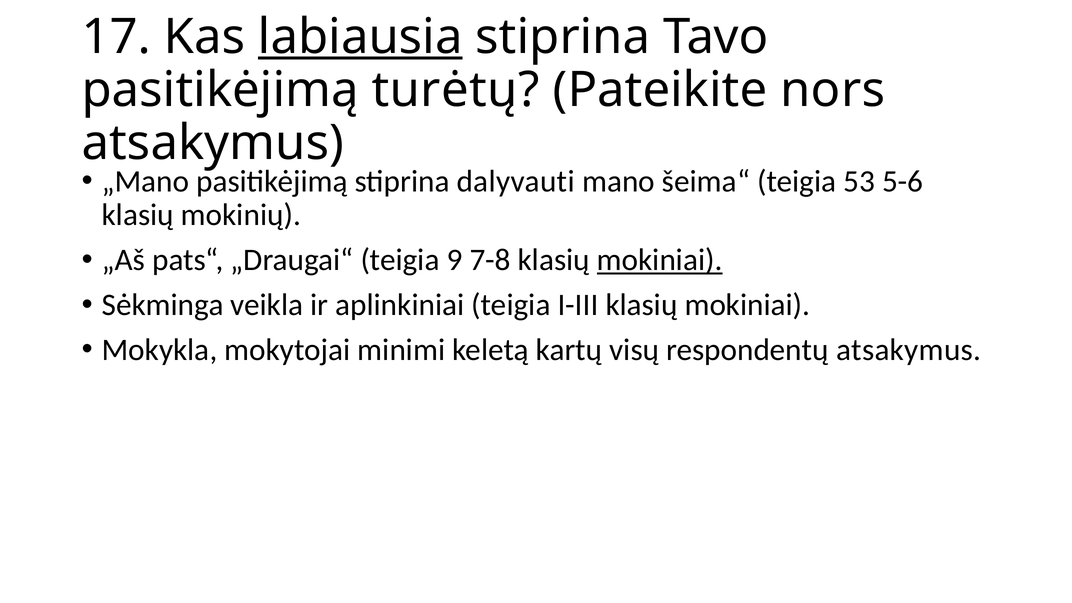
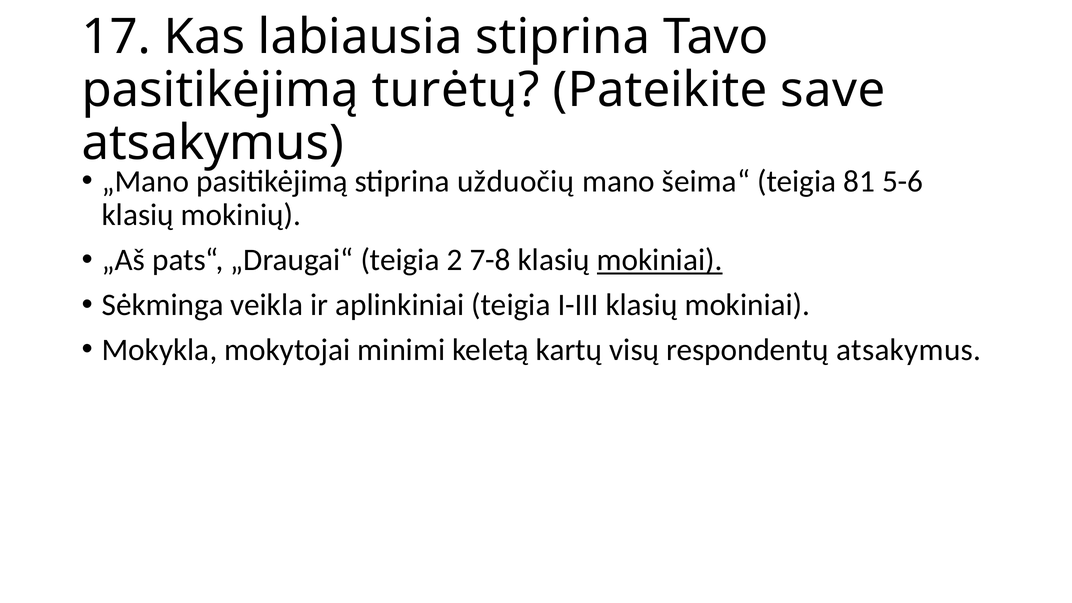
labiausia underline: present -> none (360, 37)
nors: nors -> save (833, 90)
dalyvauti: dalyvauti -> užduočių (516, 181)
53: 53 -> 81 (859, 181)
9: 9 -> 2 (455, 260)
